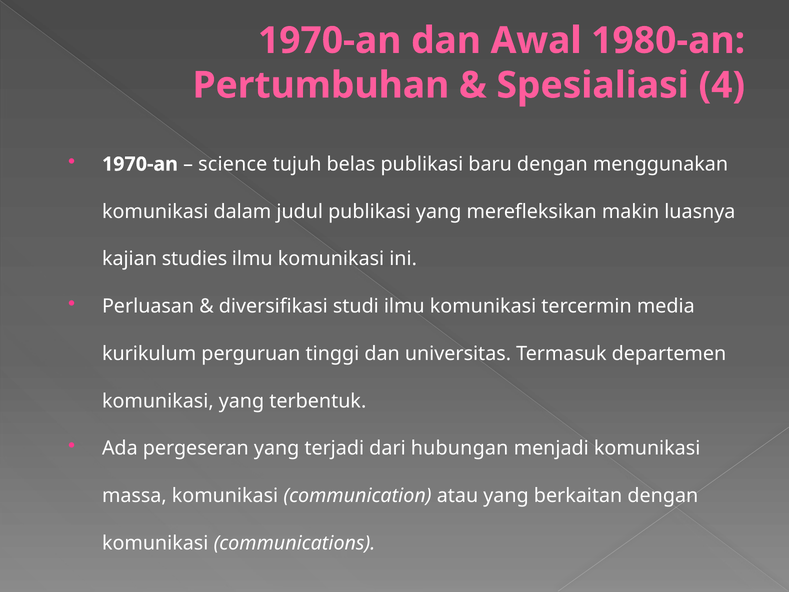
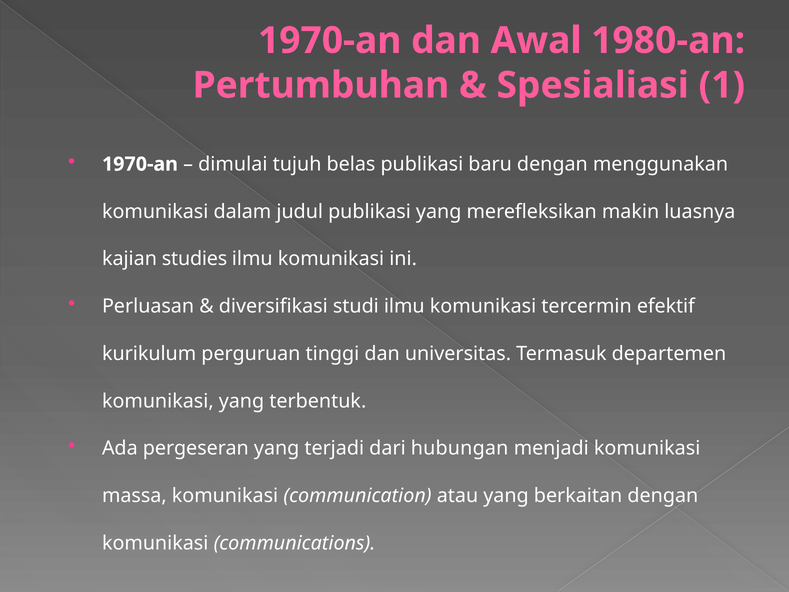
4: 4 -> 1 (722, 85)
science: science -> dimulai (233, 164)
media: media -> efektif (666, 306)
